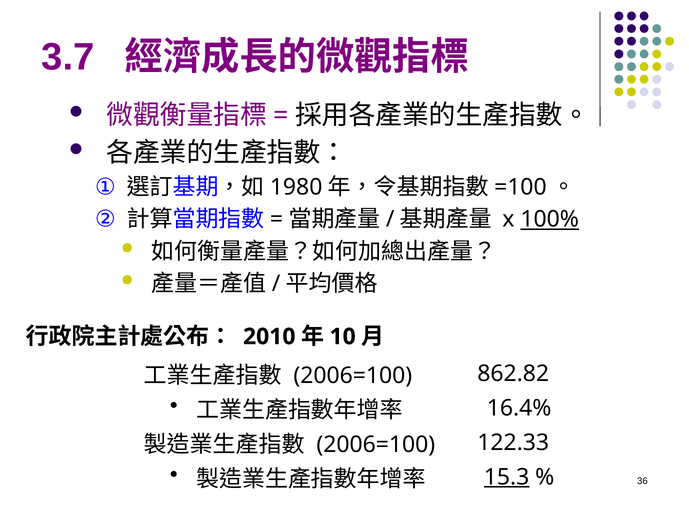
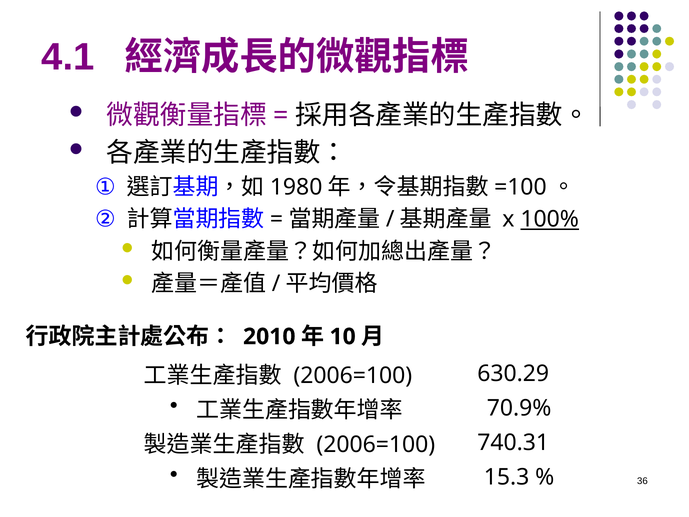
3.7: 3.7 -> 4.1 (68, 57)
862.82: 862.82 -> 630.29 (513, 373)
16.4%: 16.4% -> 70.9% (519, 408)
122.33: 122.33 -> 740.31 (513, 442)
15.3 underline: present -> none (507, 477)
